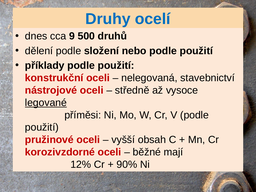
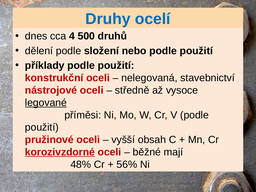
9: 9 -> 4 (72, 36)
korozivzdorné underline: none -> present (60, 152)
12%: 12% -> 48% (81, 165)
90%: 90% -> 56% (127, 165)
